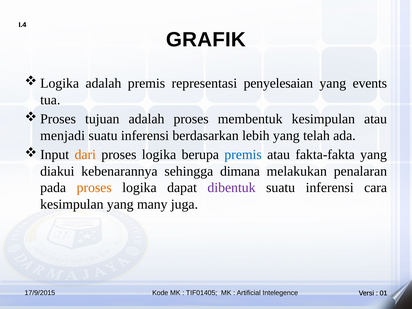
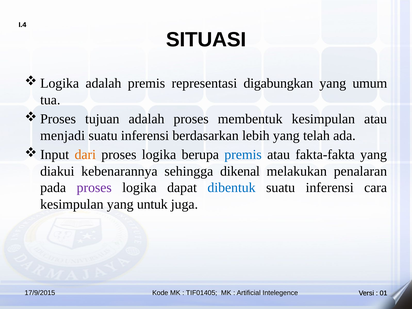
GRAFIK: GRAFIK -> SITUASI (206, 40)
penyelesaian: penyelesaian -> digabungkan (278, 83)
events: events -> umum (370, 83)
dimana: dimana -> dikenal (240, 171)
proses colour: orange -> purple (94, 188)
dibentuk colour: purple -> blue (232, 188)
many: many -> untuk (152, 204)
